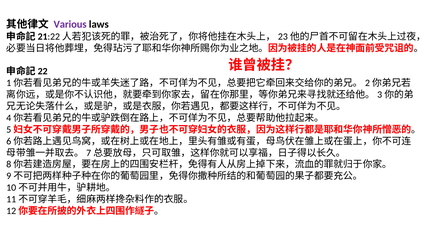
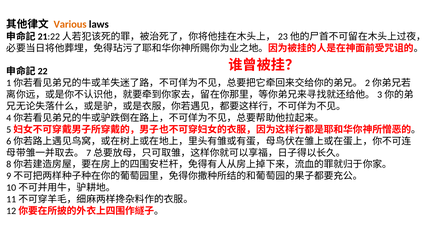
Various colour: purple -> orange (70, 24)
